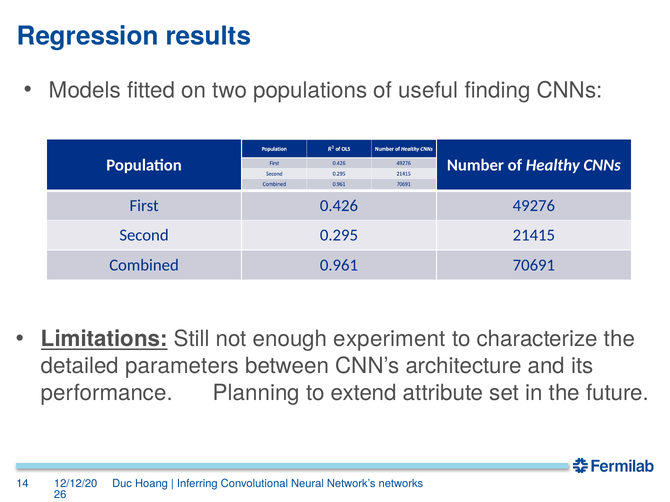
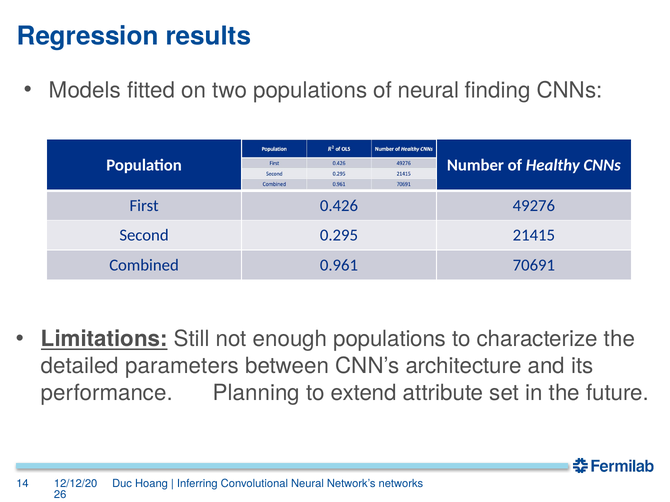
of useful: useful -> neural (428, 90)
enough experiment: experiment -> populations (390, 339)
